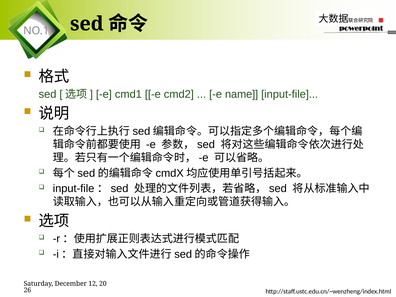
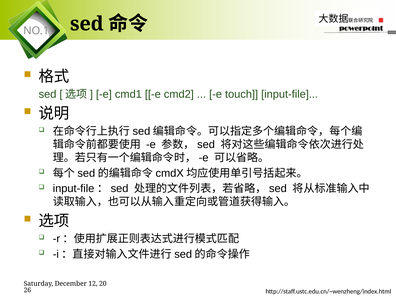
name: name -> touch (242, 94)
